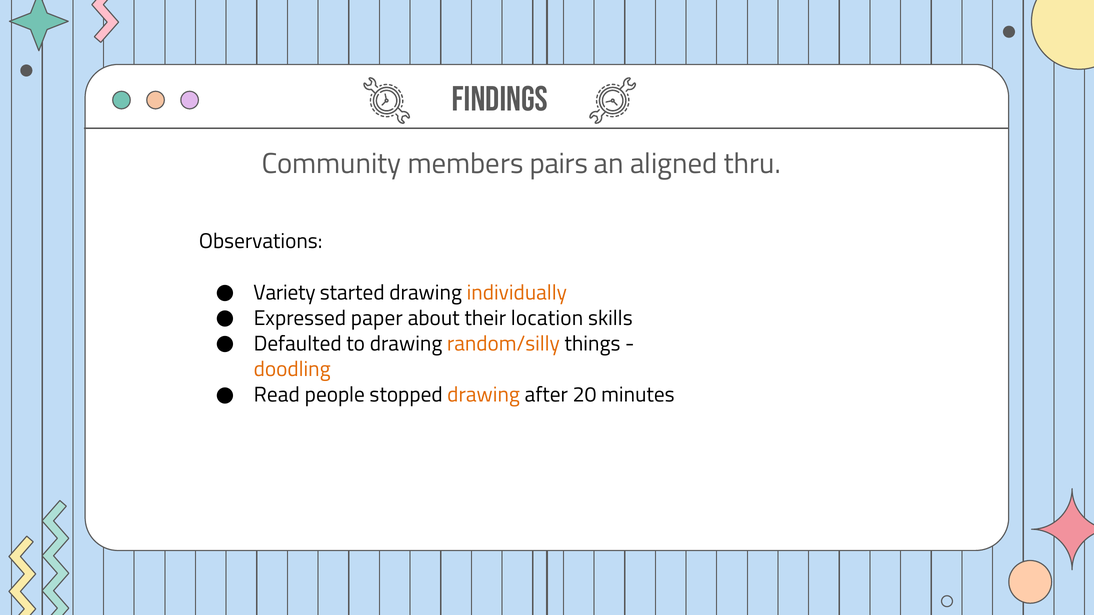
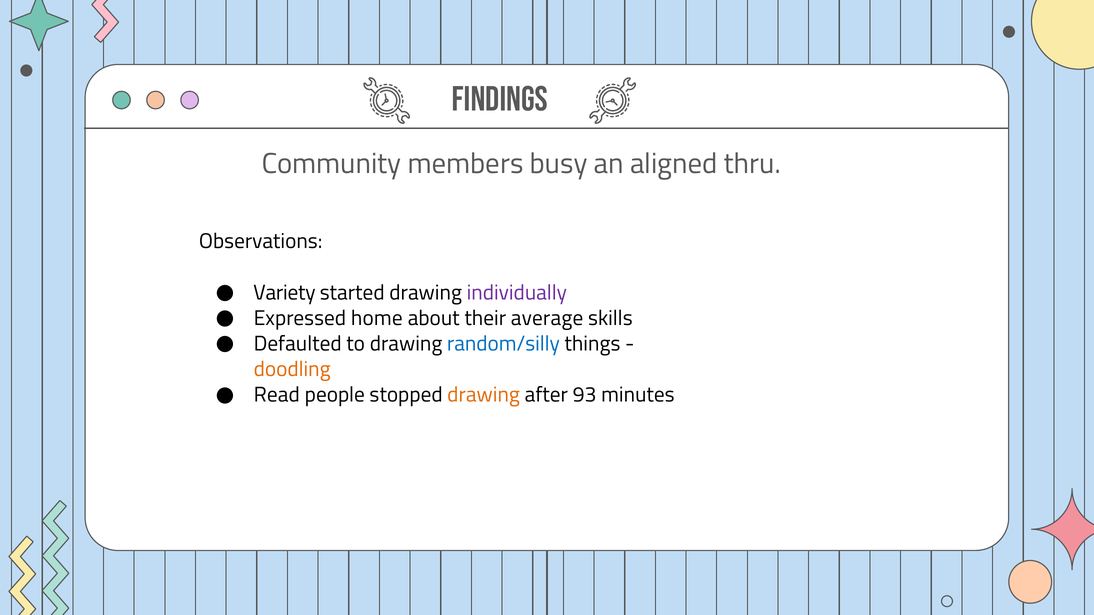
pairs: pairs -> busy (559, 164)
individually colour: orange -> purple (517, 293)
paper: paper -> home (377, 318)
location: location -> average (547, 318)
random/silly colour: orange -> blue (503, 344)
20: 20 -> 93 (585, 395)
